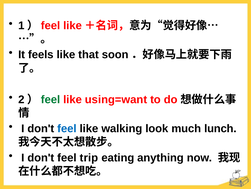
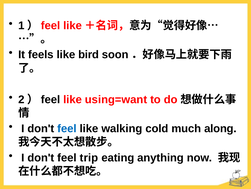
that: that -> bird (89, 54)
feel colour: green -> black (51, 99)
look: look -> cold (157, 128)
lunch: lunch -> along (220, 128)
